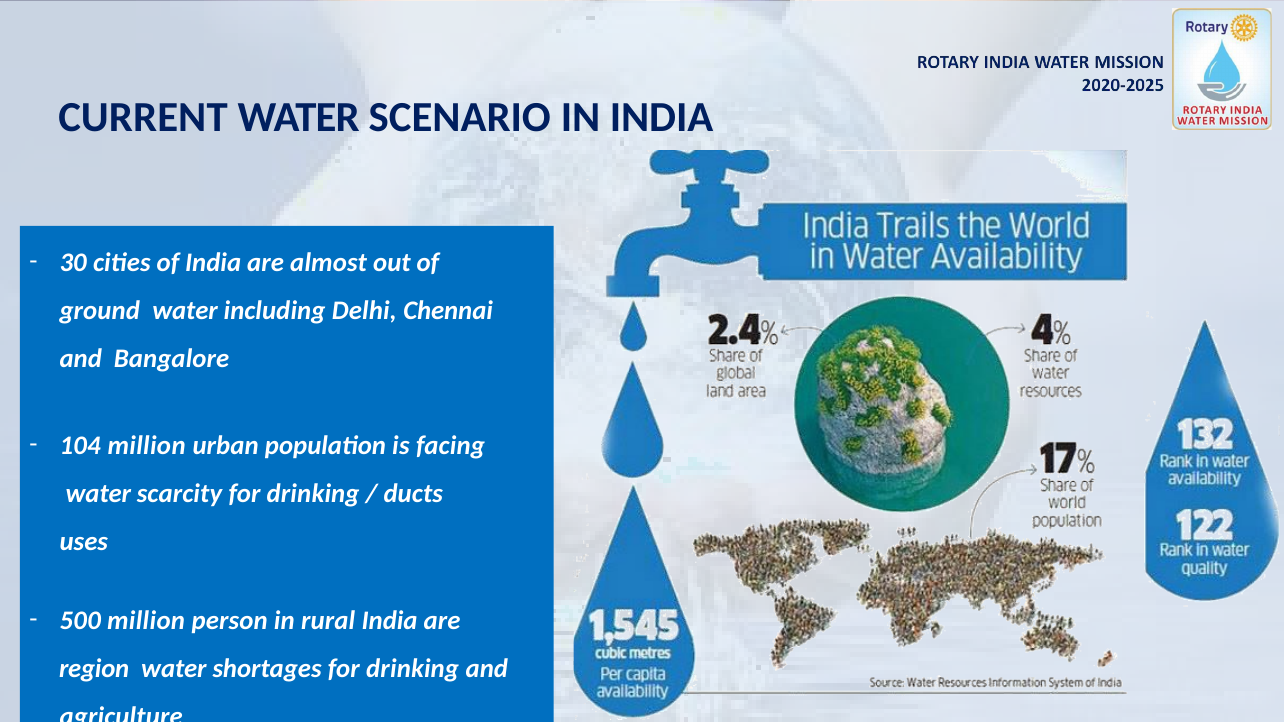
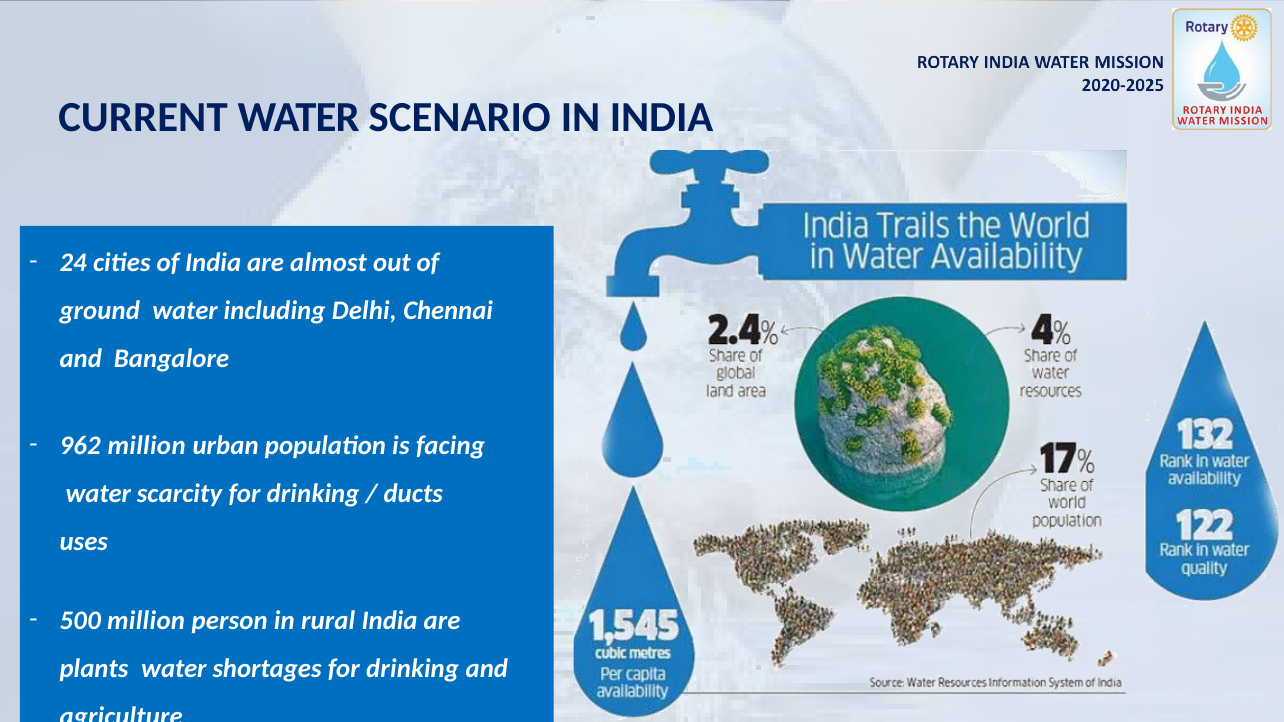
30: 30 -> 24 (73, 263)
104: 104 -> 962 (80, 446)
region: region -> plants (94, 669)
